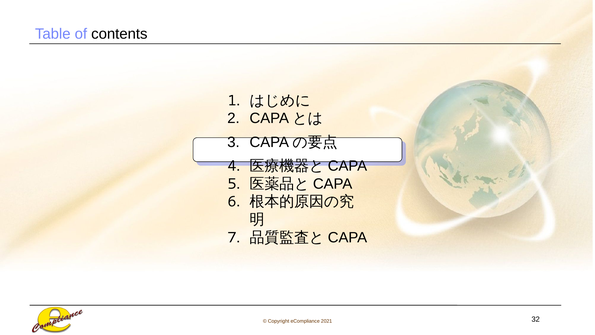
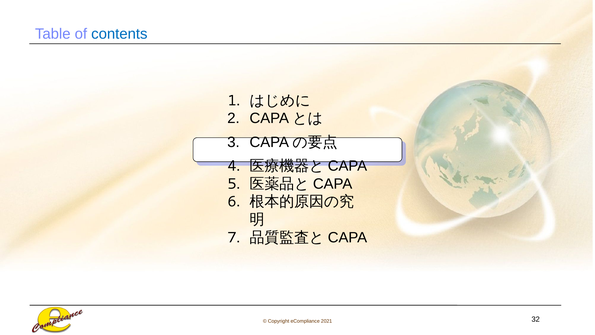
contents colour: black -> blue (119, 34)
